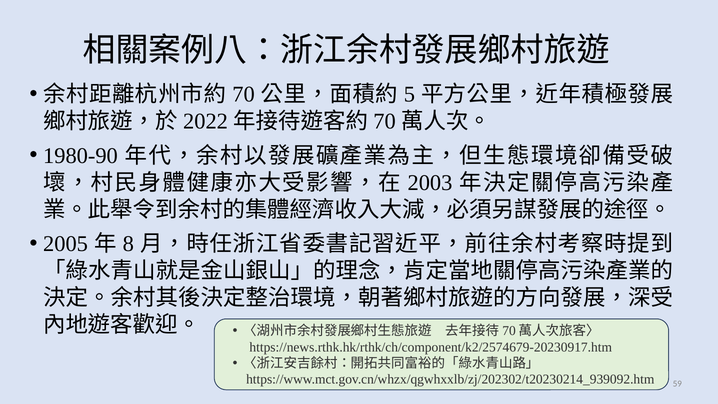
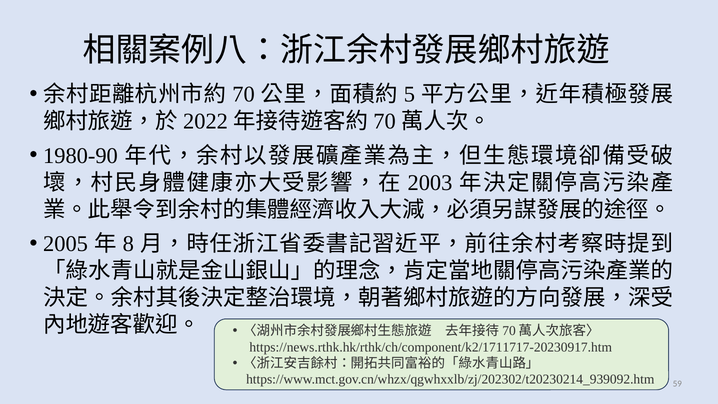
https://news.rthk.hk/rthk/ch/component/k2/2574679-20230917.htm: https://news.rthk.hk/rthk/ch/component/k2/2574679-20230917.htm -> https://news.rthk.hk/rthk/ch/component/k2/1711717-20230917.htm (431, 347)
